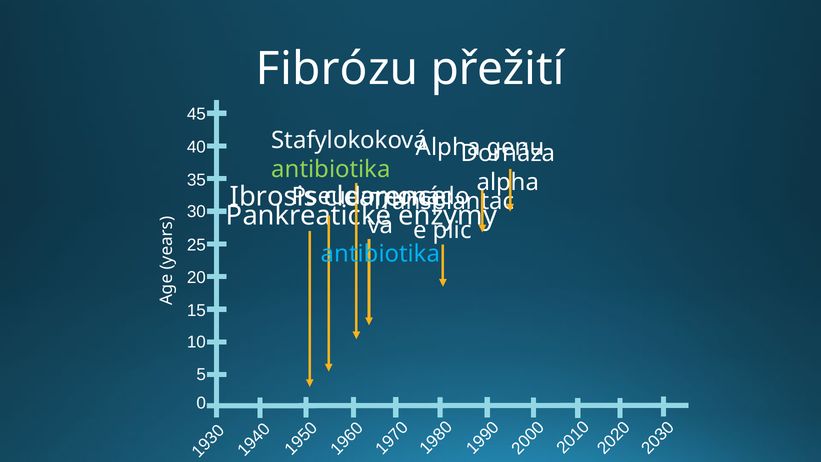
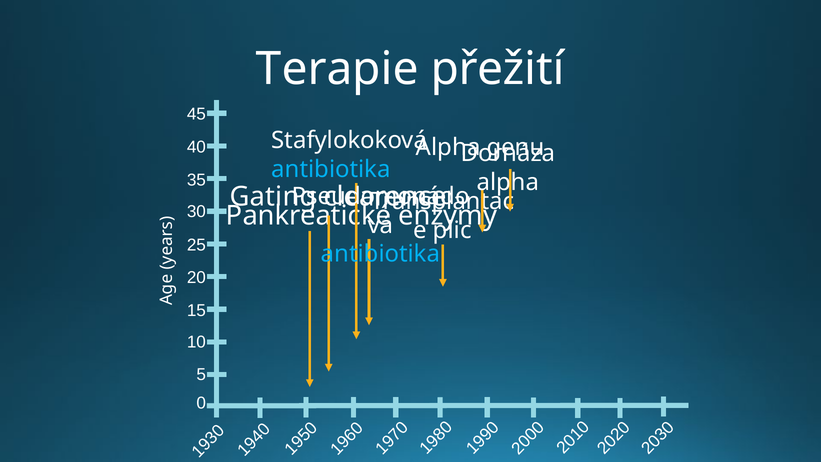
Fibrózu: Fibrózu -> Terapie (337, 69)
antibiotika colour: light green -> light blue (331, 169)
Ibrosis: Ibrosis -> Gating (273, 197)
